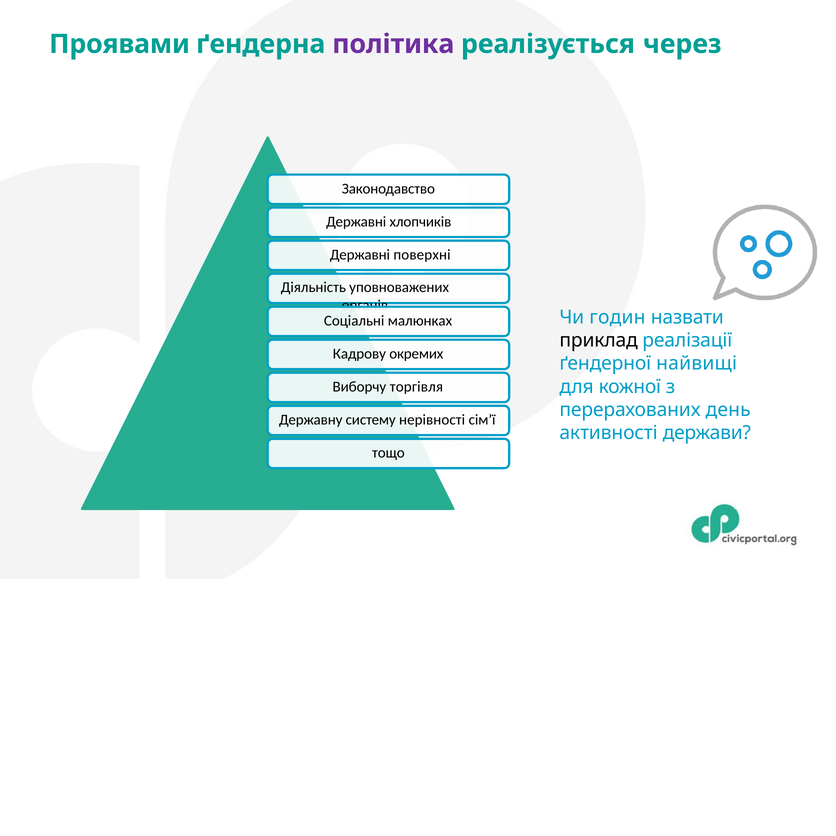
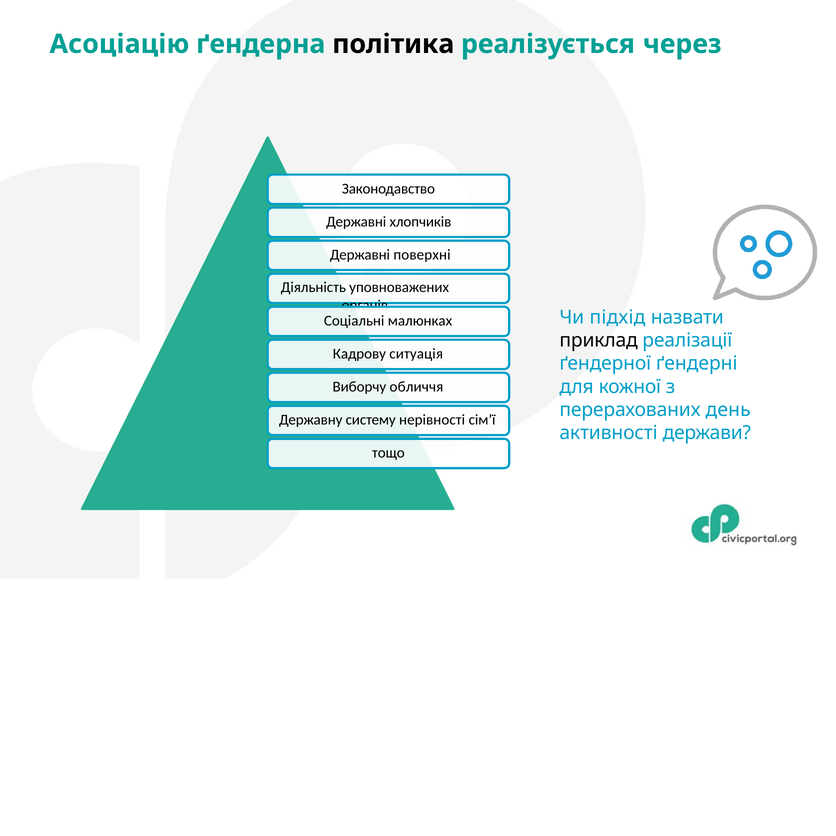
Проявами: Проявами -> Асоціацію (119, 44)
політика colour: purple -> black (393, 44)
годин: годин -> підхід (617, 317)
окремих: окремих -> ситуація (416, 354)
найвищі: найвищі -> ґендерні (697, 364)
торгівля: торгівля -> обличчя (416, 387)
